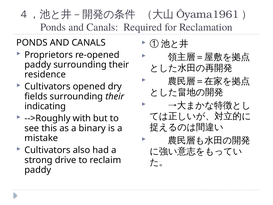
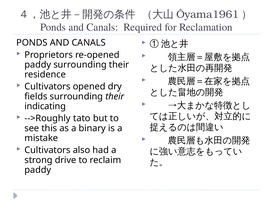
with: with -> tato (82, 118)
